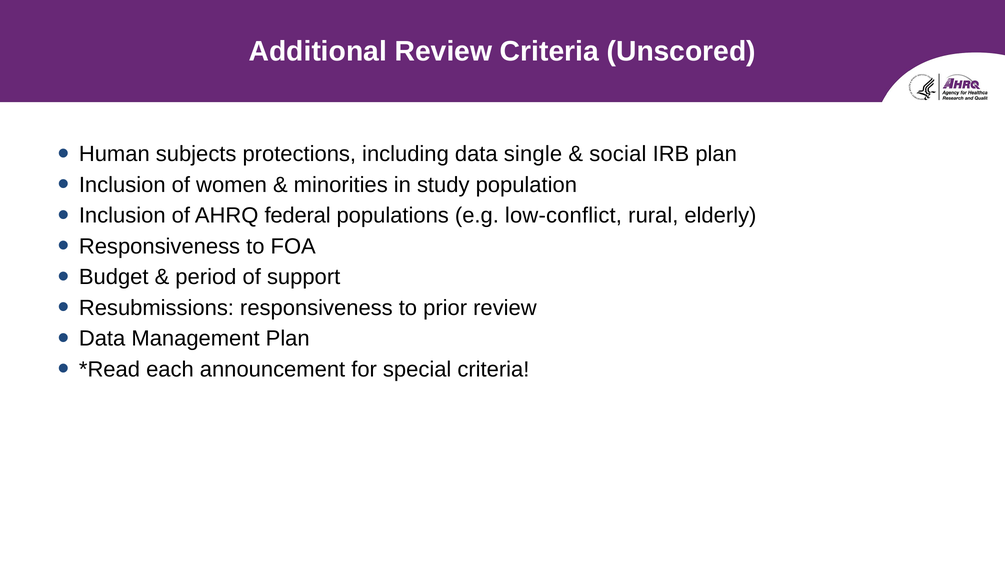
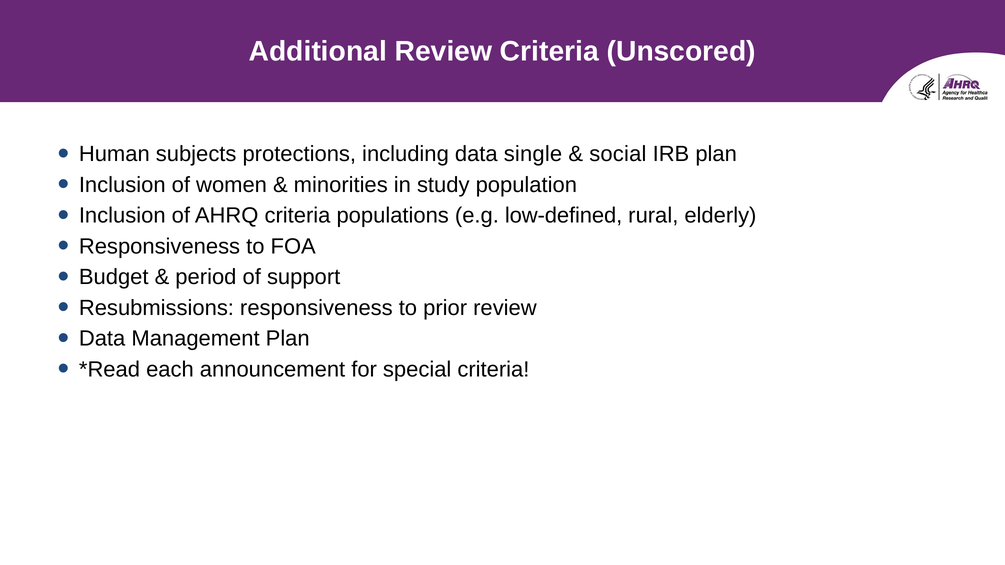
AHRQ federal: federal -> criteria (297, 216)
low-conflict: low-conflict -> low-defined (564, 216)
